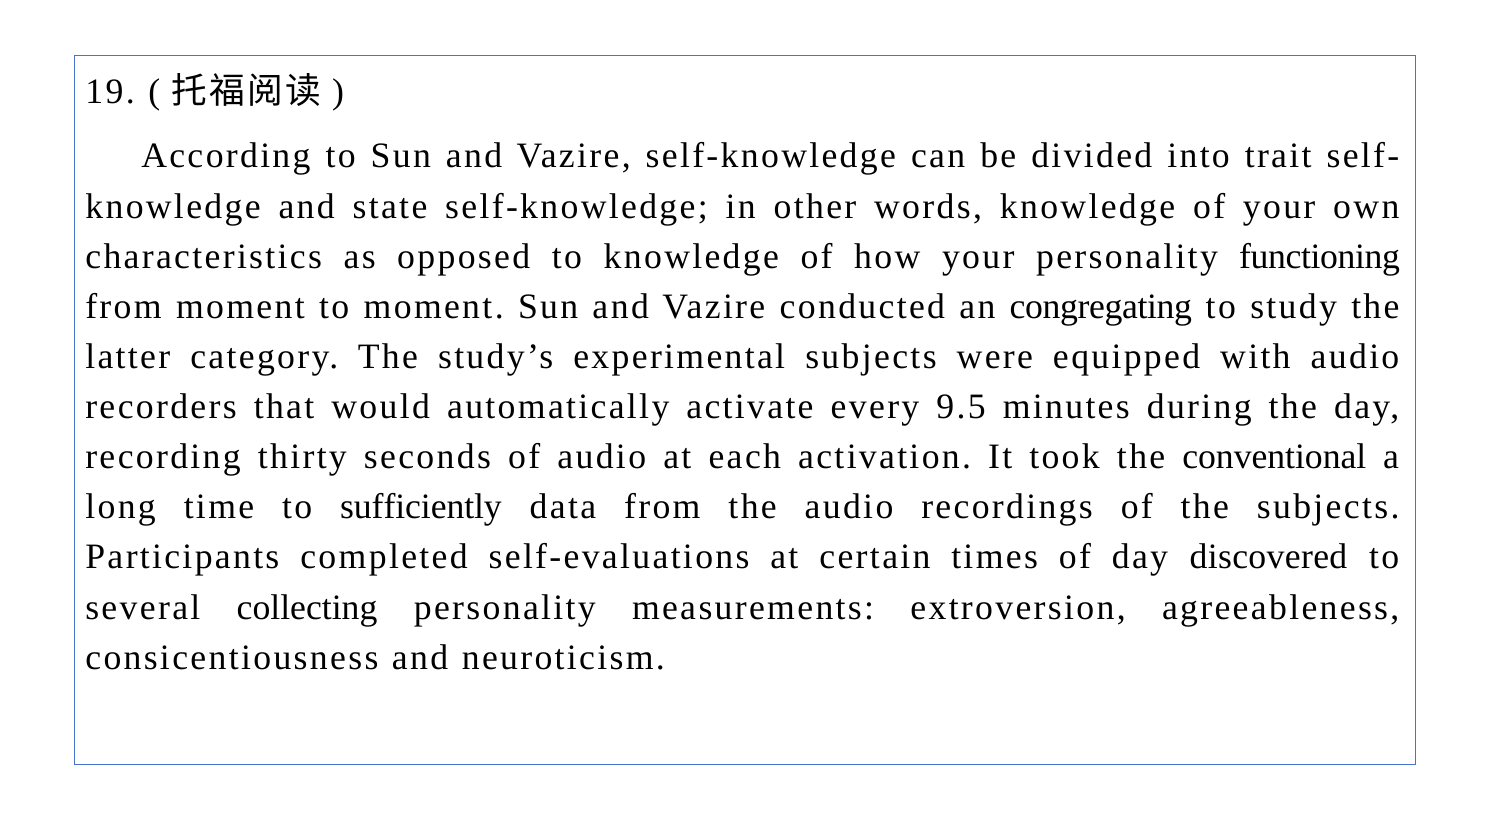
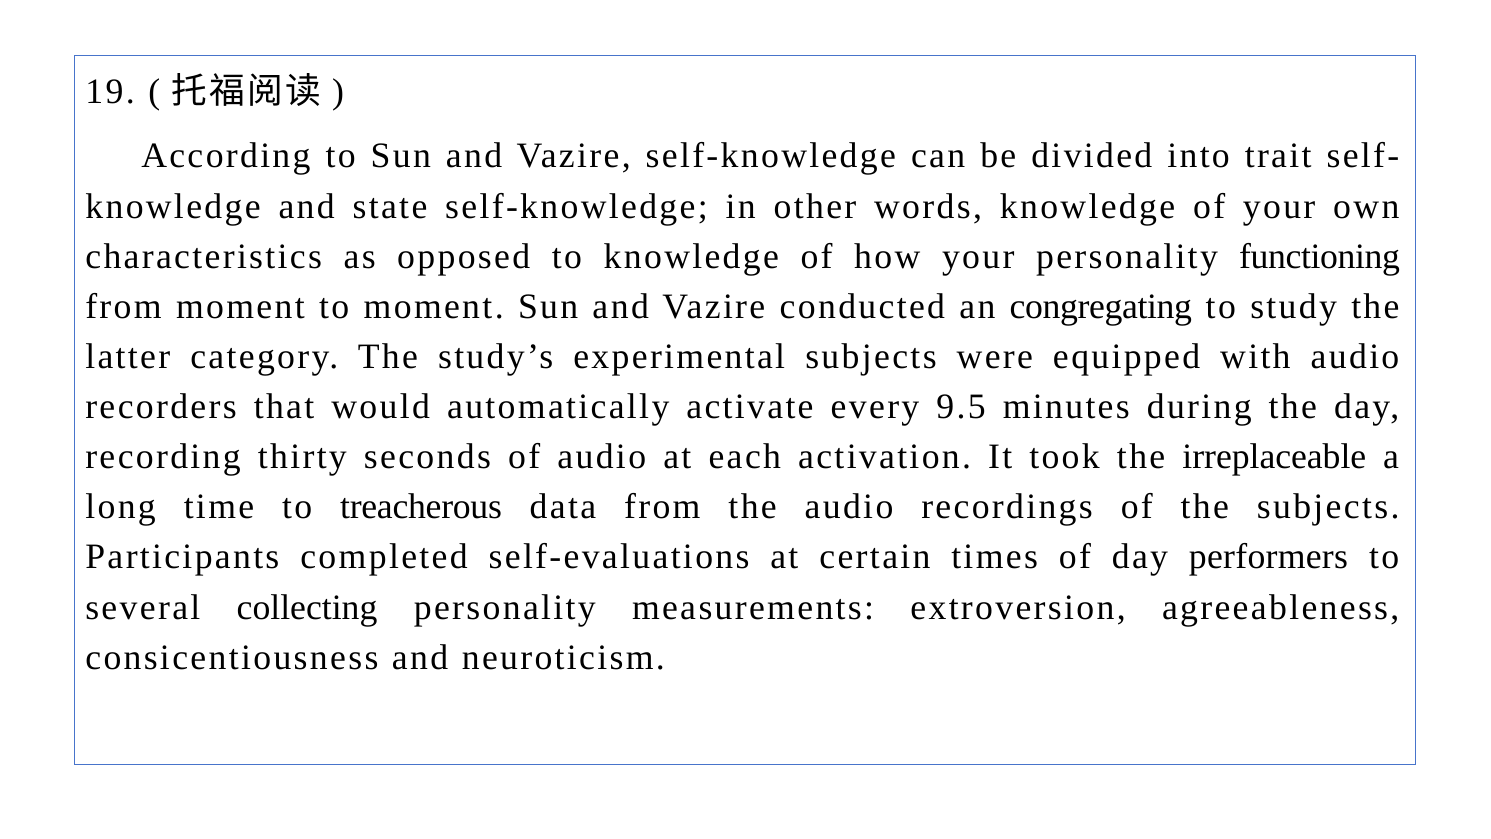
conventional: conventional -> irreplaceable (1274, 457)
sufficiently: sufficiently -> treacherous (421, 507)
discovered: discovered -> performers (1268, 557)
